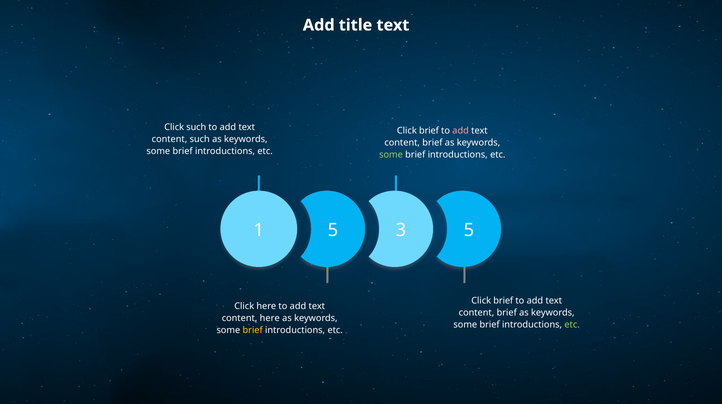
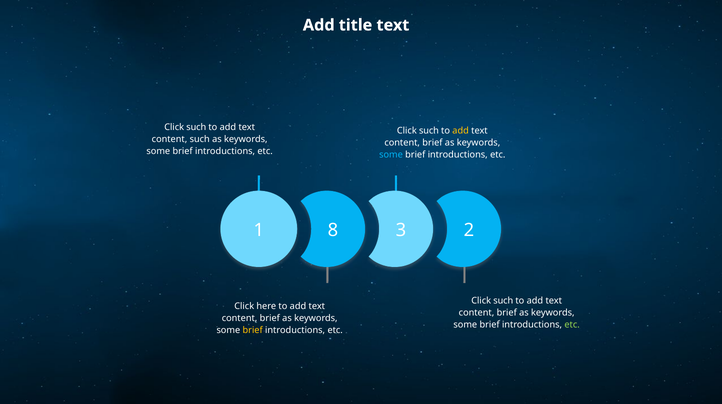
brief: brief -> such (429, 131)
add colour: pink -> yellow (461, 131)
some colour: light green -> light blue (391, 155)
1 5: 5 -> 8 (333, 230)
3 5: 5 -> 2 (469, 230)
brief: brief -> such (503, 301)
here: here -> brief (270, 319)
